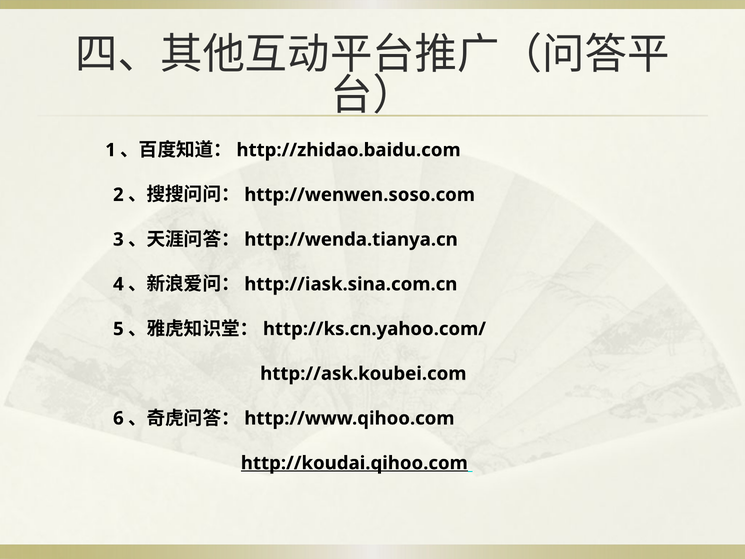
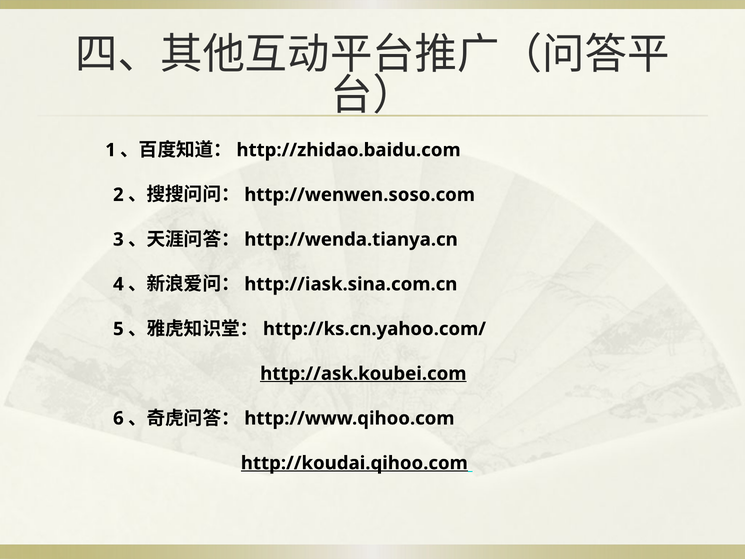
http://ask.koubei.com underline: none -> present (363, 373)
